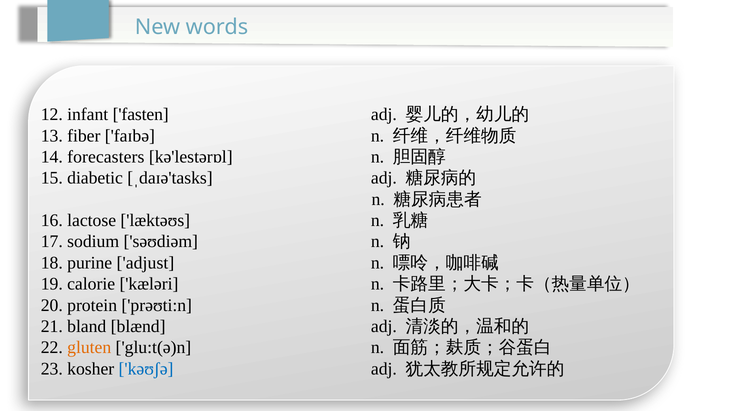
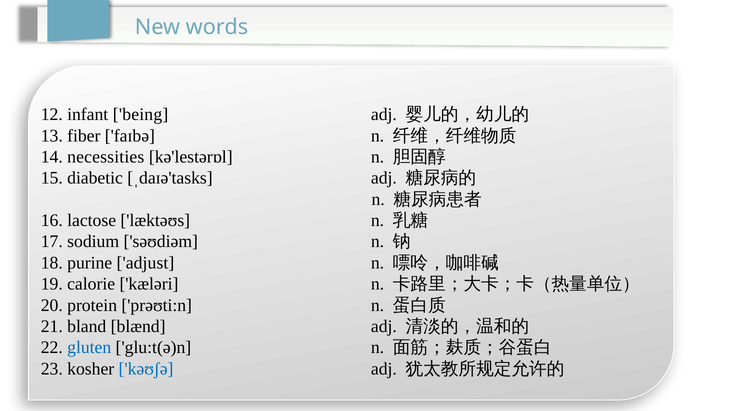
fasten: fasten -> being (141, 115)
forecasters: forecasters -> necessities (106, 157)
gluten colour: orange -> blue (89, 348)
